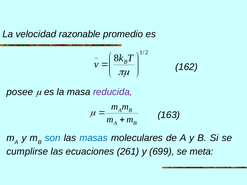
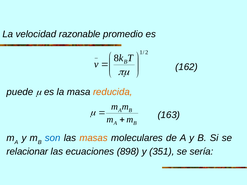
posee: posee -> puede (20, 92)
reducida colour: purple -> orange (113, 92)
masas colour: blue -> orange (94, 138)
cumplirse: cumplirse -> relacionar (27, 152)
261: 261 -> 898 (128, 152)
699: 699 -> 351 (162, 152)
meta: meta -> sería (202, 152)
